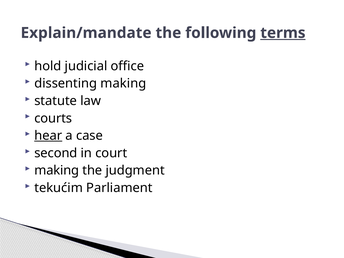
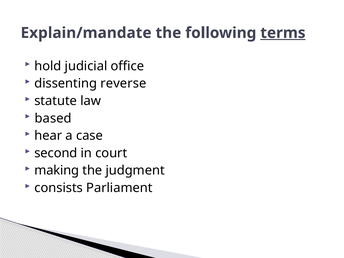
dissenting making: making -> reverse (123, 83)
courts: courts -> based (53, 118)
hear underline: present -> none (48, 136)
tekućim: tekućim -> consists (59, 188)
